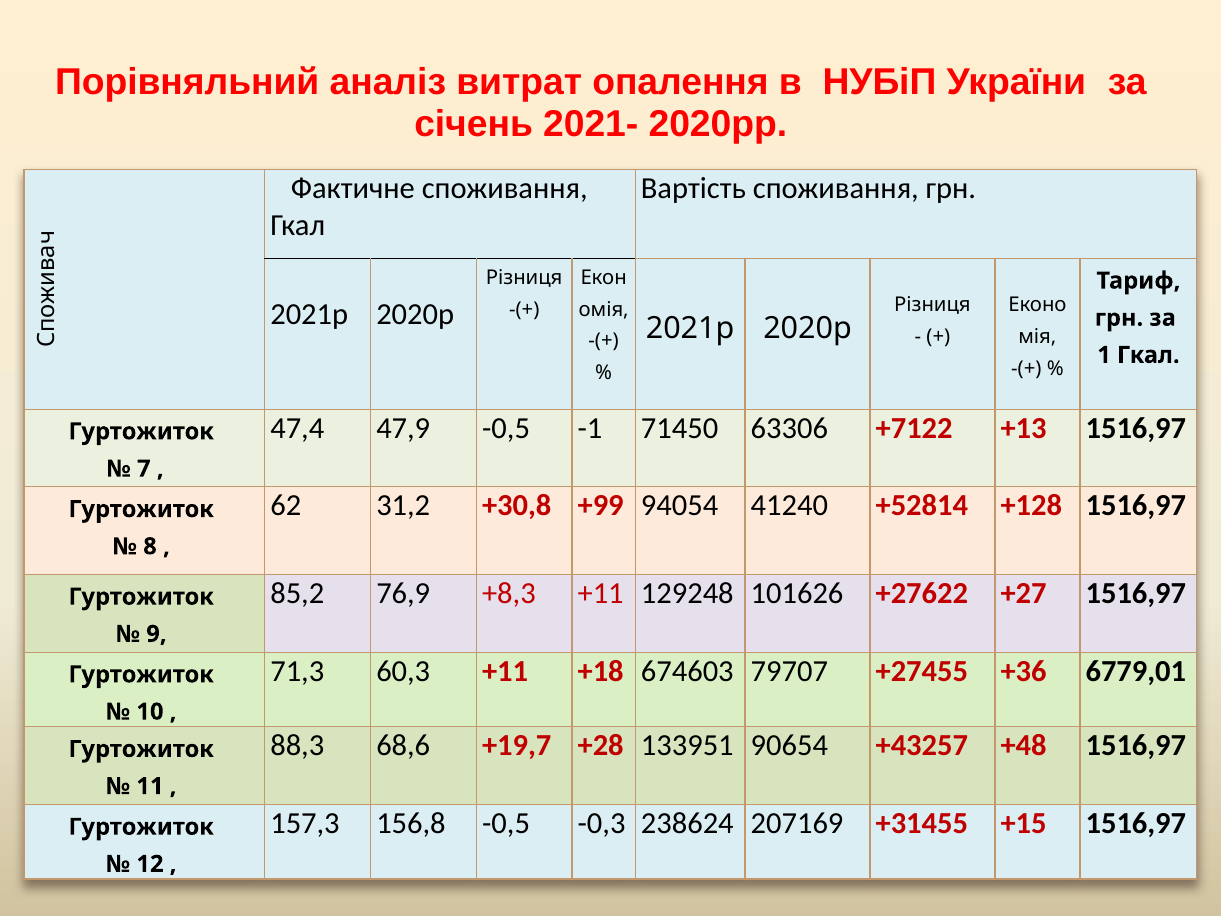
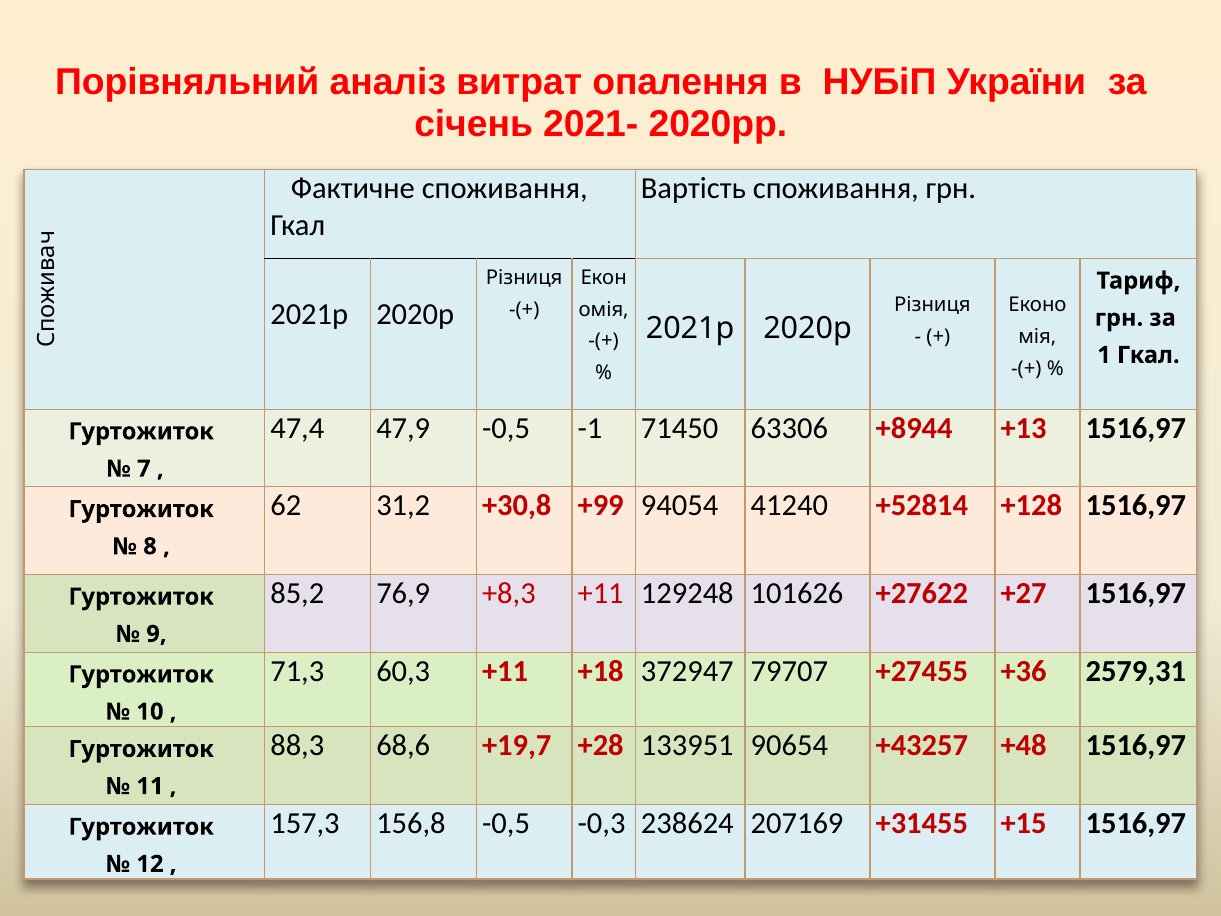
+7122: +7122 -> +8944 (914, 428)
674603: 674603 -> 372947 (687, 671)
6779,01: 6779,01 -> 2579,31 (1136, 671)
